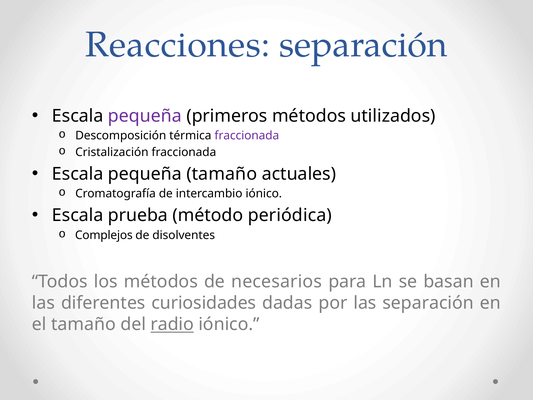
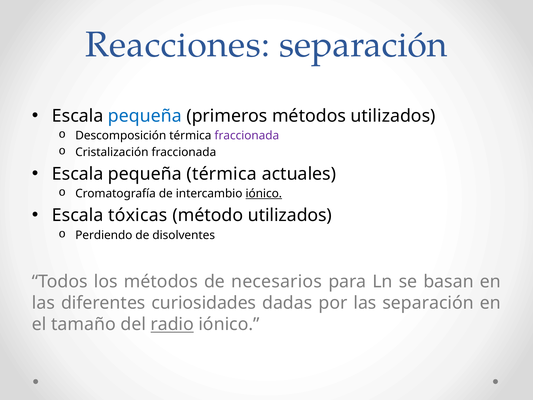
pequeña colour: purple -> blue (145, 116)
pequeña tamaño: tamaño -> térmica (222, 174)
iónico underline: none -> present (264, 194)
prueba: prueba -> tóxicas (138, 215)
método periódica: periódica -> utilizados (290, 215)
Complejos: Complejos -> Perdiendo (104, 235)
